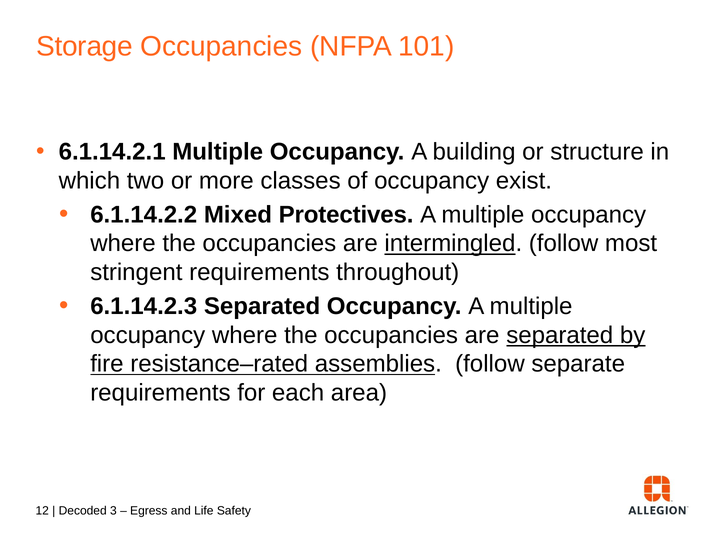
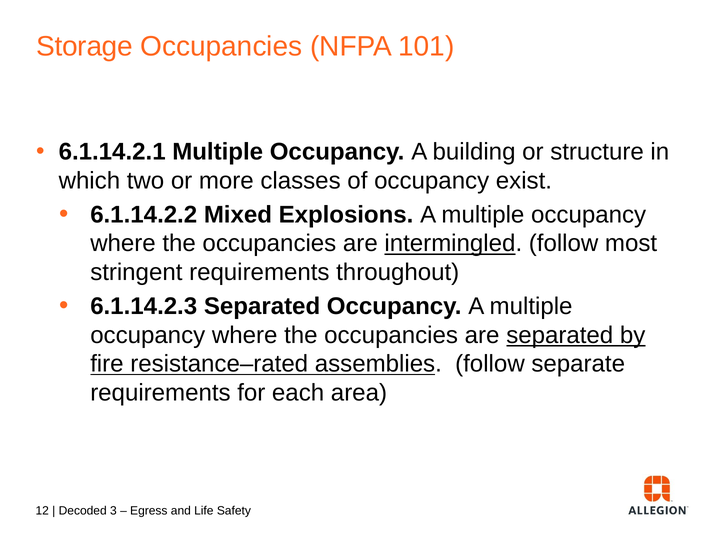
Protectives: Protectives -> Explosions (346, 214)
